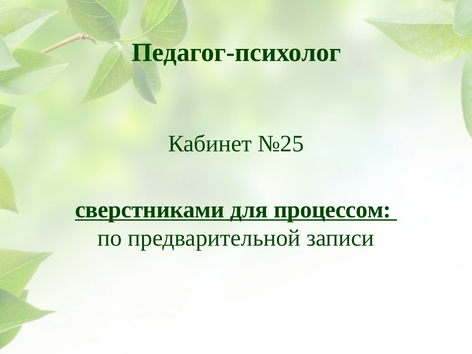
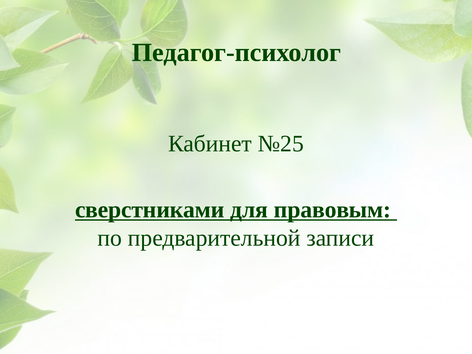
процессом: процессом -> правовым (332, 210)
